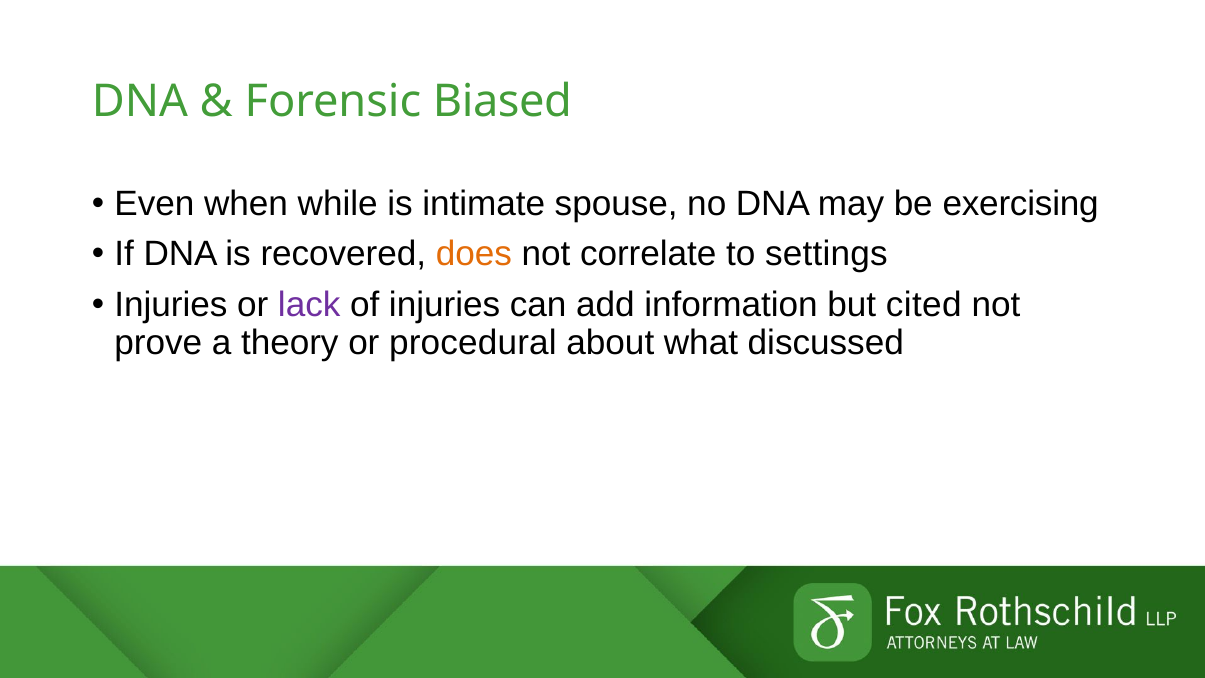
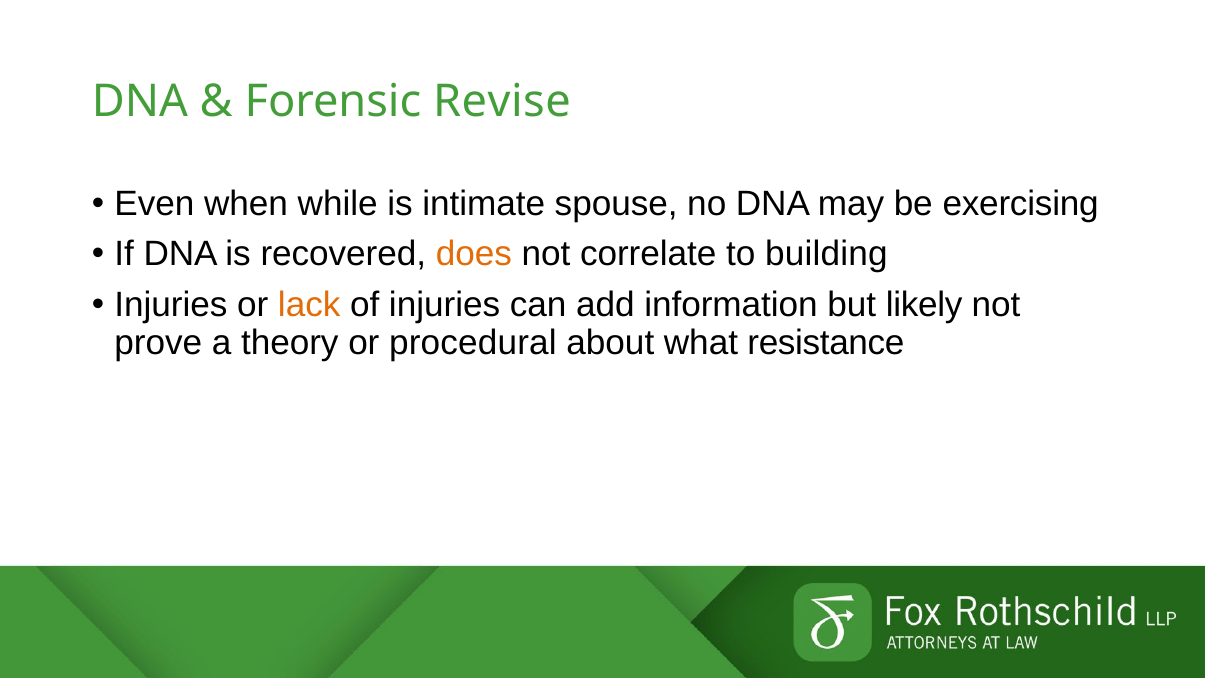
Biased: Biased -> Revise (502, 101)
settings: settings -> building (826, 254)
lack colour: purple -> orange (309, 305)
cited: cited -> likely (924, 305)
discussed: discussed -> resistance (826, 343)
